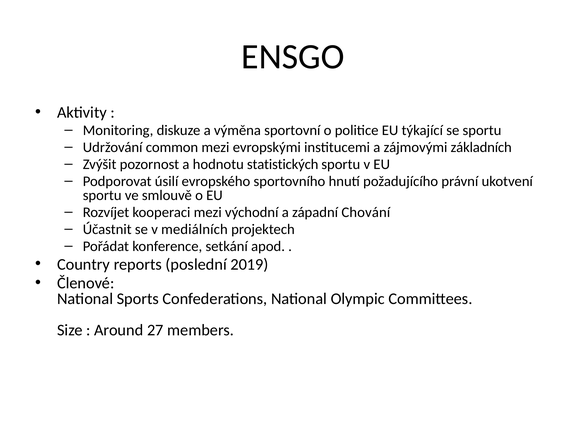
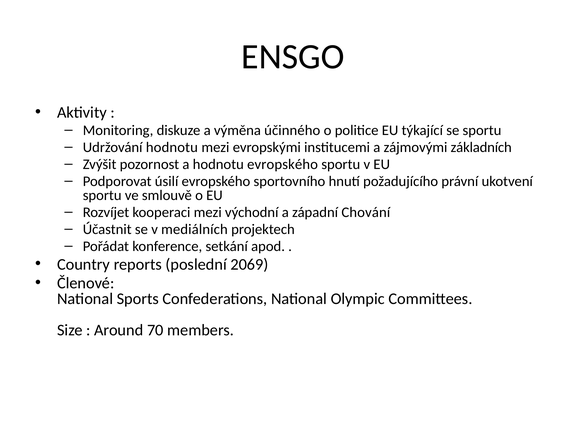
sportovní: sportovní -> účinného (292, 130)
Udržování common: common -> hodnotu (172, 147)
hodnotu statistických: statistických -> evropského (283, 164)
2019: 2019 -> 2069 (249, 265)
27: 27 -> 70 (155, 330)
